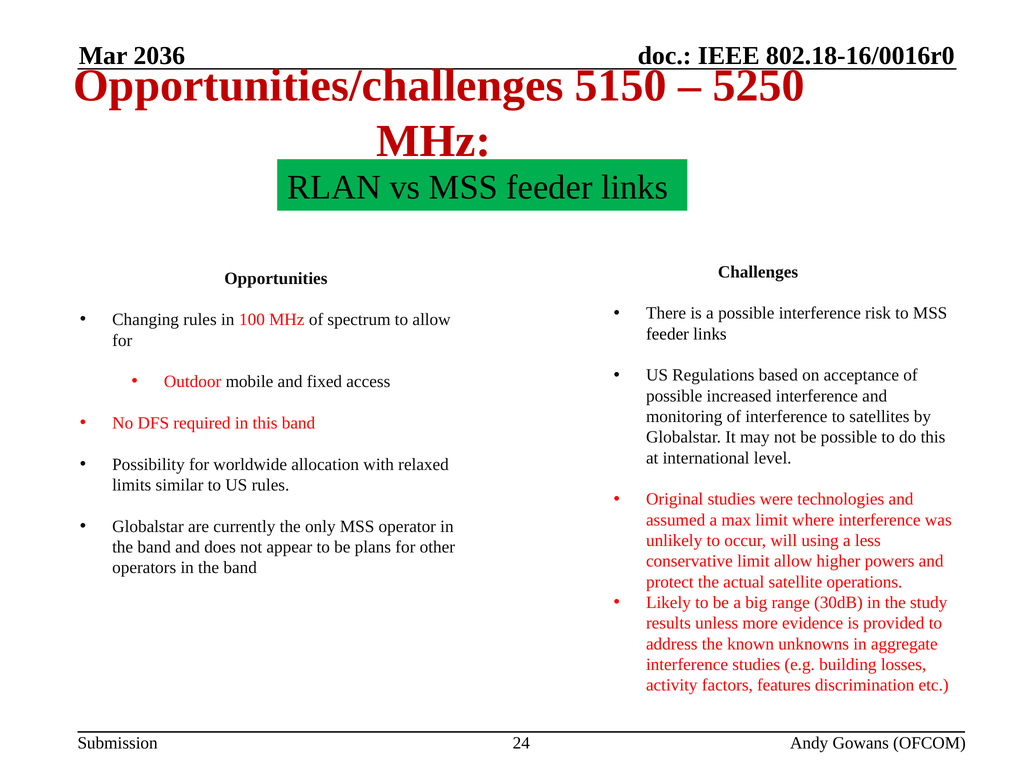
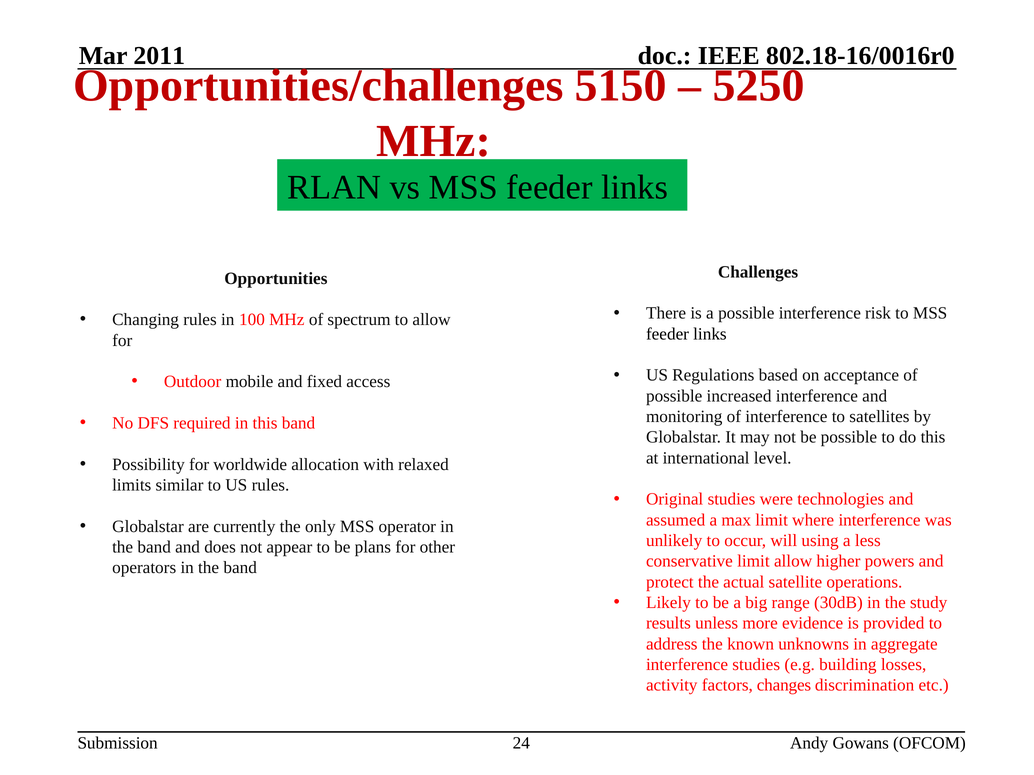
2036: 2036 -> 2011 (159, 56)
features: features -> changes (784, 686)
